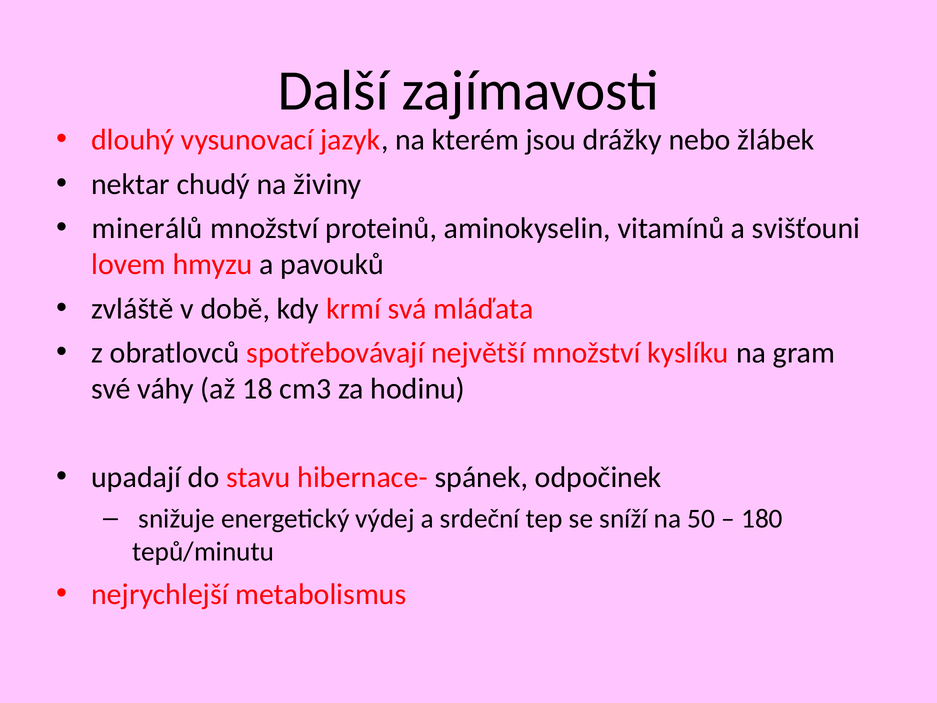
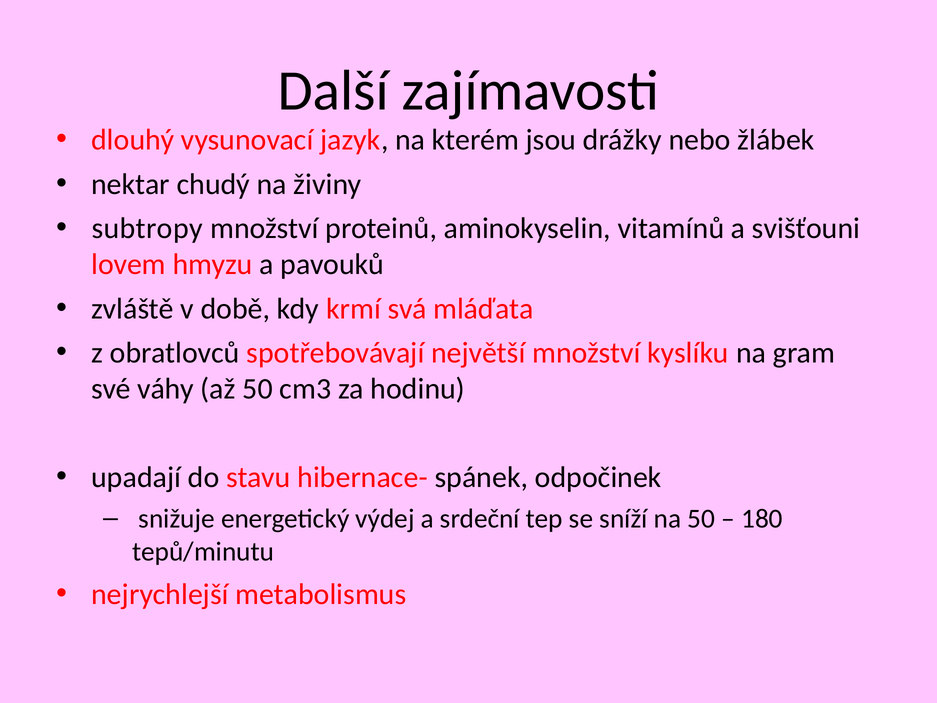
minerálů: minerálů -> subtropy (147, 228)
až 18: 18 -> 50 (258, 389)
